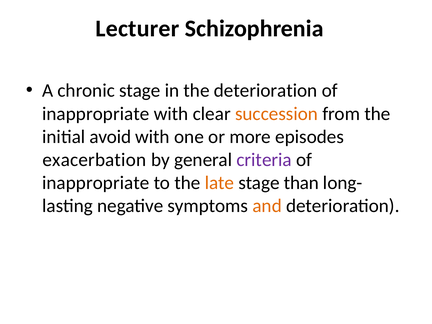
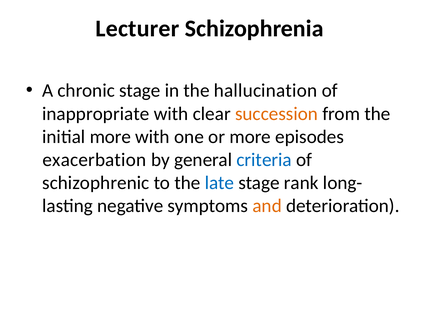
the deterioration: deterioration -> hallucination (266, 91)
initial avoid: avoid -> more (110, 137)
criteria colour: purple -> blue (264, 160)
inappropriate: inappropriate -> schizophrenic (96, 183)
late colour: orange -> blue (220, 183)
than: than -> rank (301, 183)
